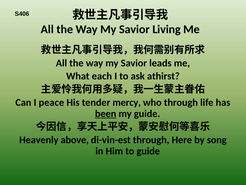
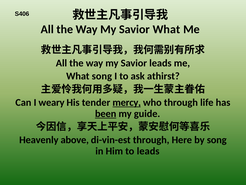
Savior Living: Living -> What (166, 29)
What each: each -> song (102, 76)
peace: peace -> weary (51, 102)
mercy underline: none -> present (127, 102)
to guide: guide -> leads (148, 151)
